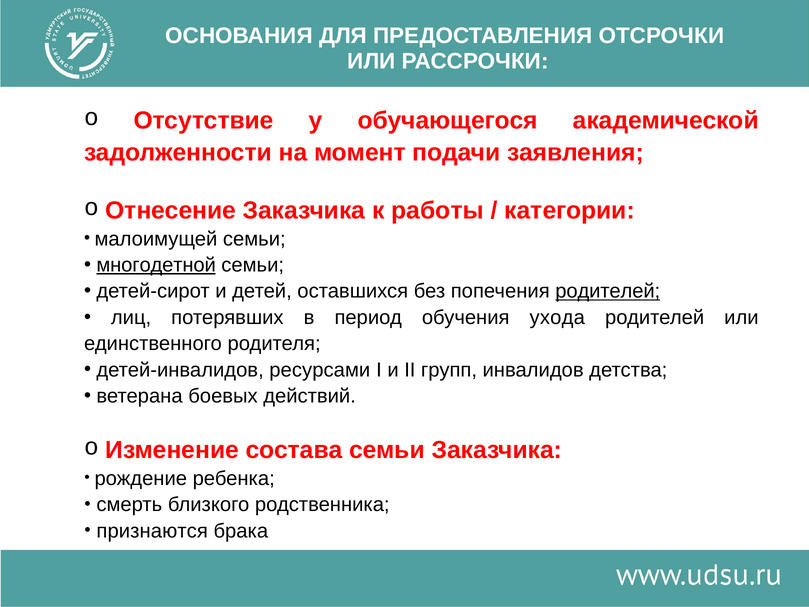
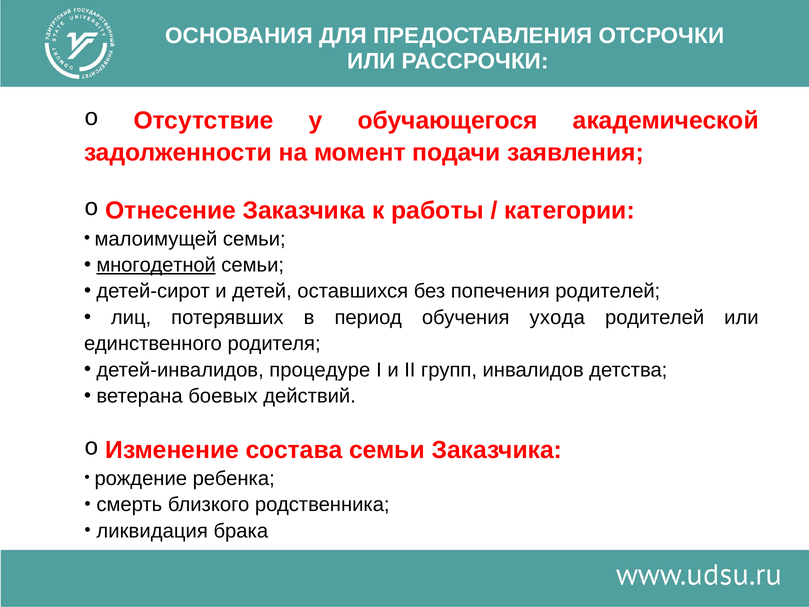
родителей underline: present -> none (608, 291)
ресурсами: ресурсами -> процедуре (320, 370)
признаются: признаются -> ликвидация (152, 531)
